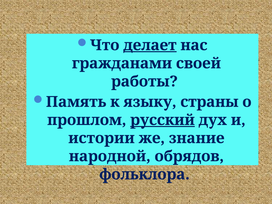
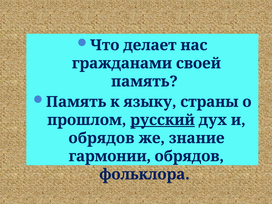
делает underline: present -> none (150, 45)
работы: работы -> память (144, 81)
истории: истории -> обрядов (101, 138)
народной: народной -> гармонии (110, 156)
